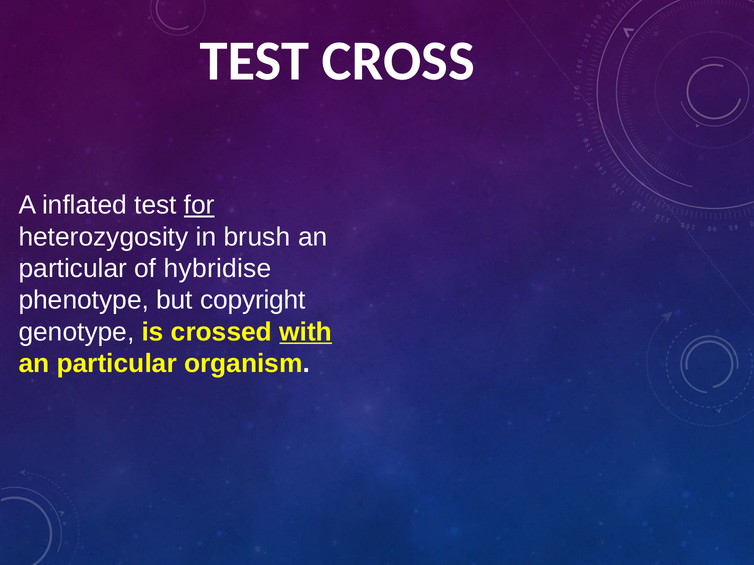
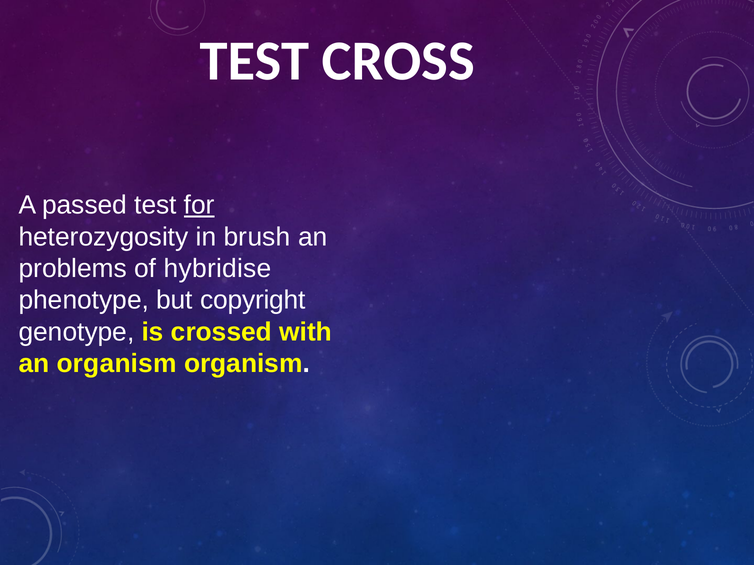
inflated: inflated -> passed (85, 205)
particular: particular -> problems (73, 269)
with underline: present -> none (306, 332)
particular: particular -> organism (117, 364)
